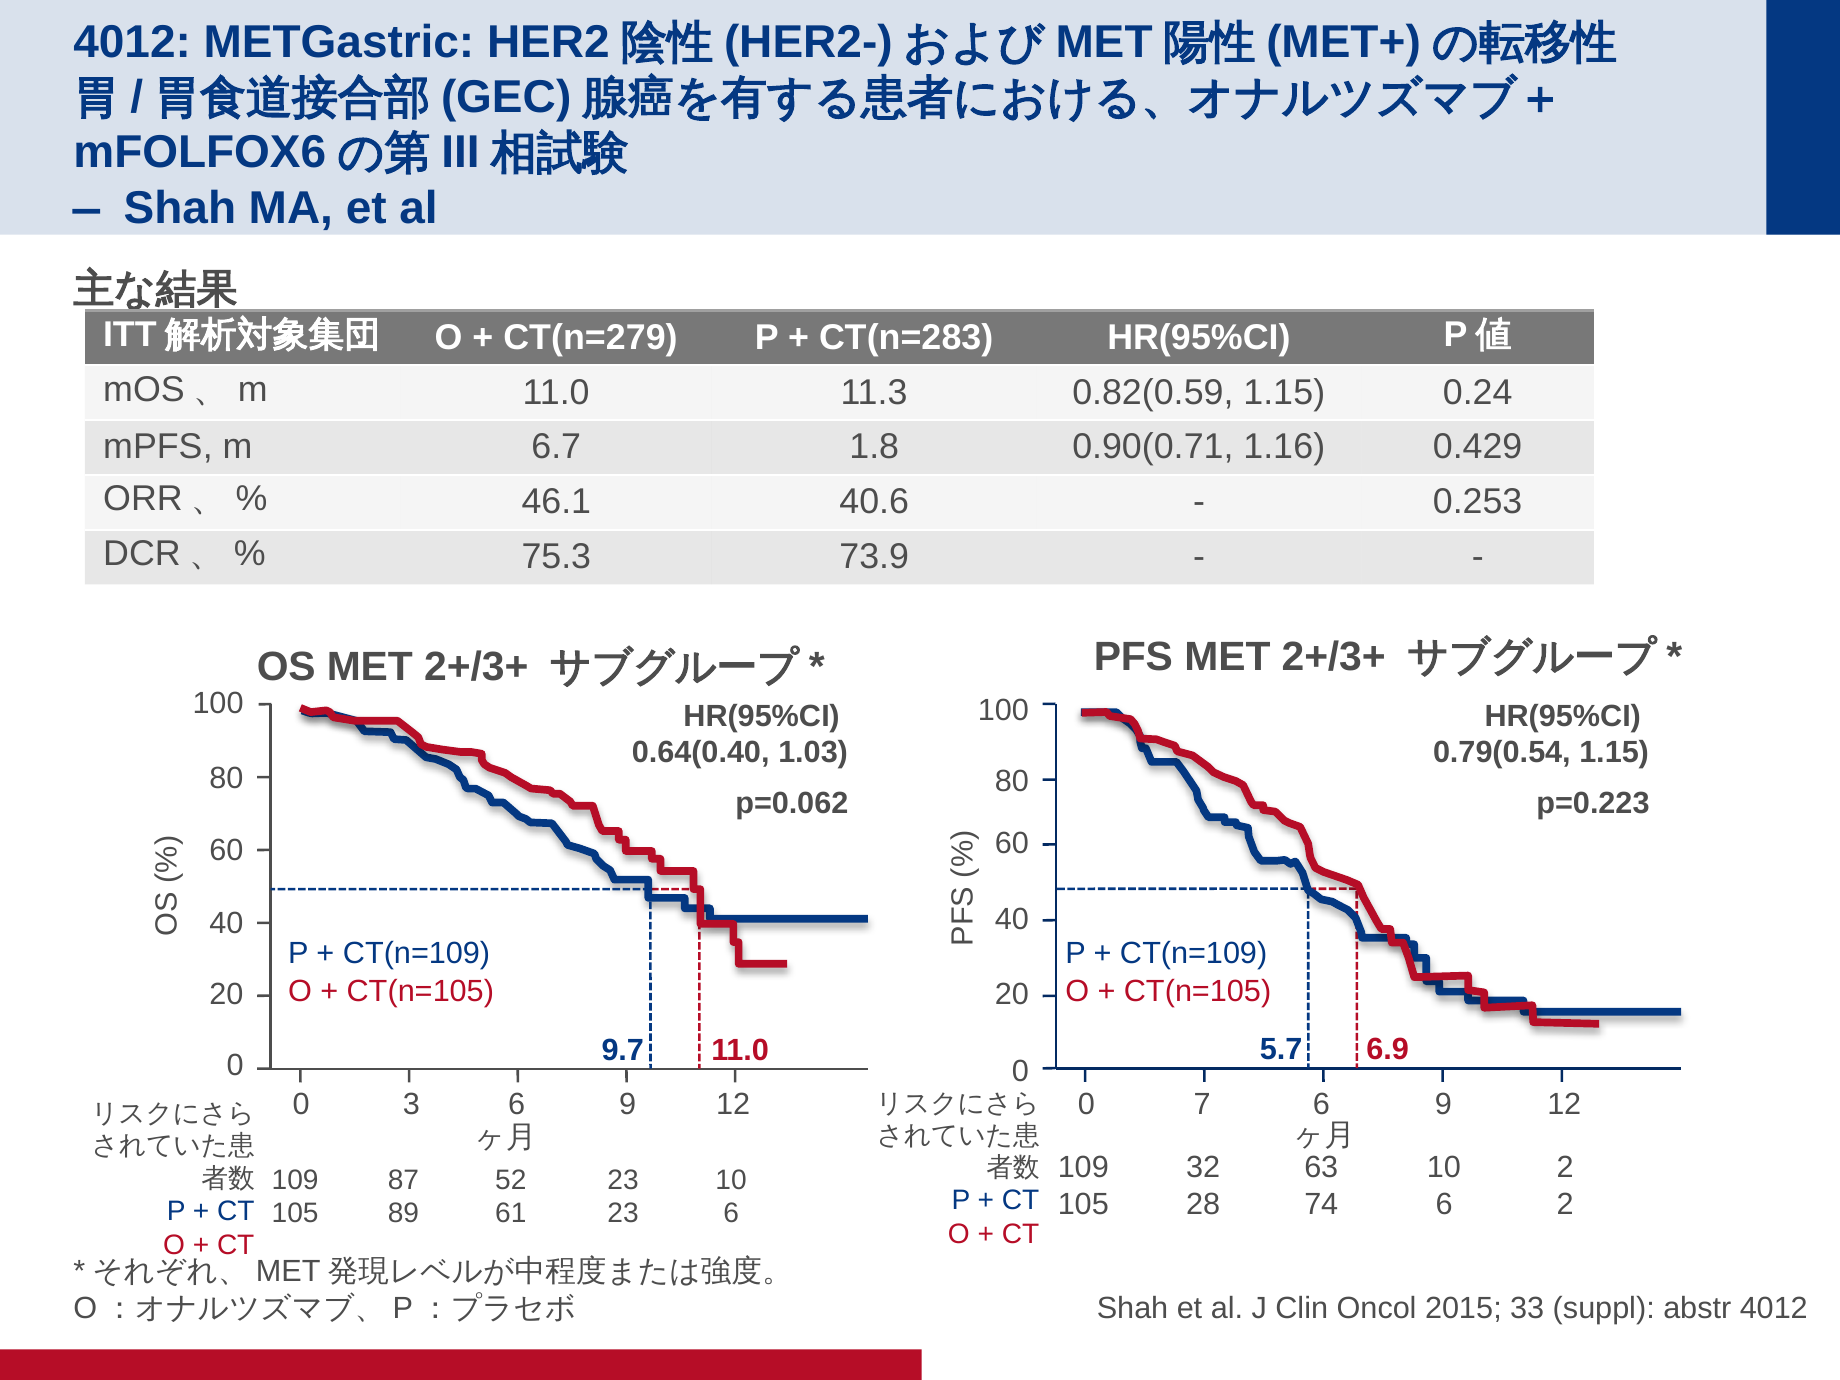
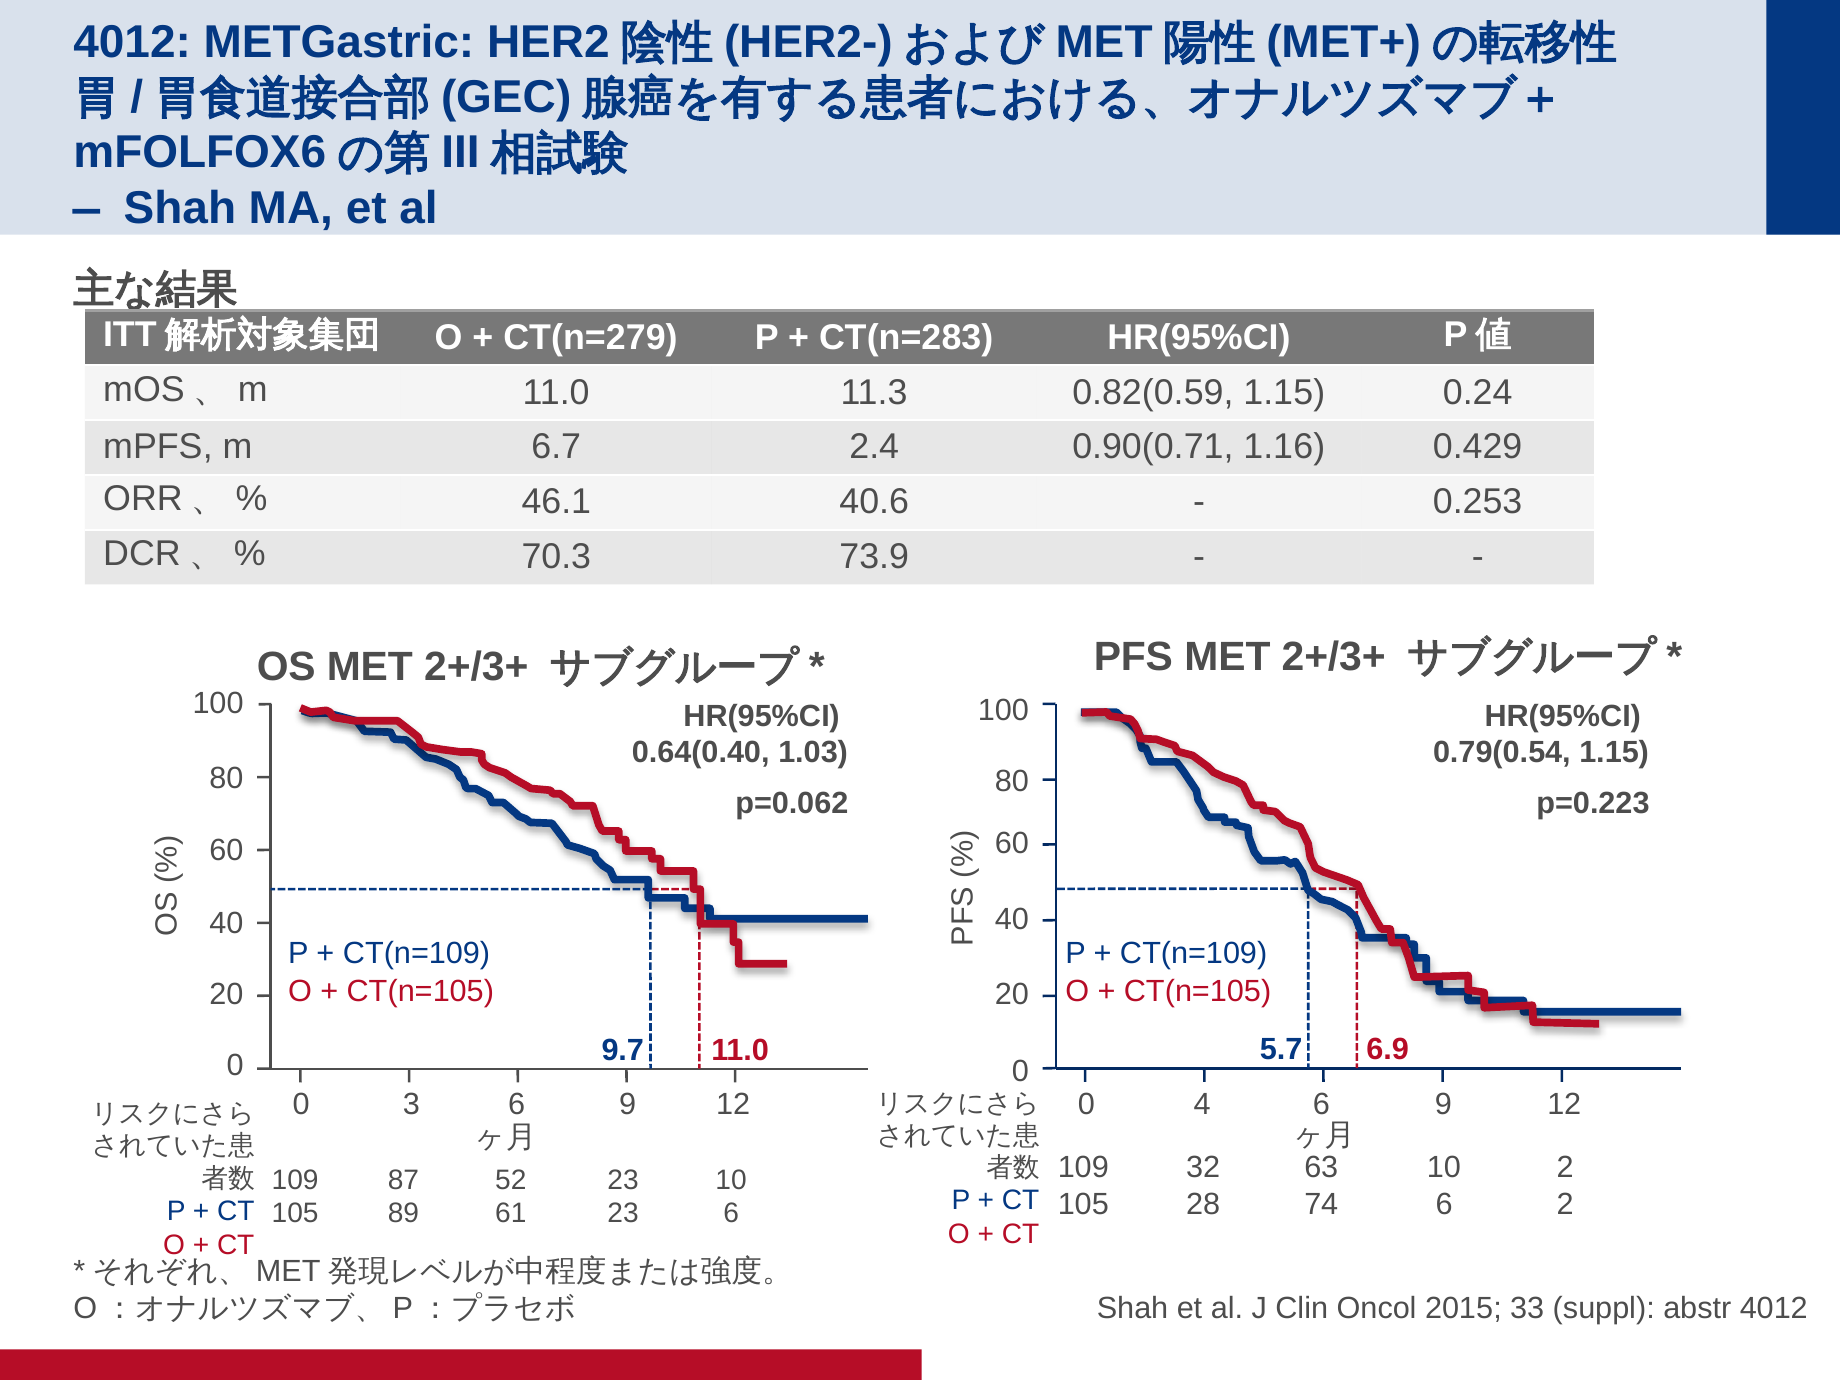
1.8: 1.8 -> 2.4 (874, 447)
75.3: 75.3 -> 70.3 (556, 557)
7: 7 -> 4 (1202, 1104)
